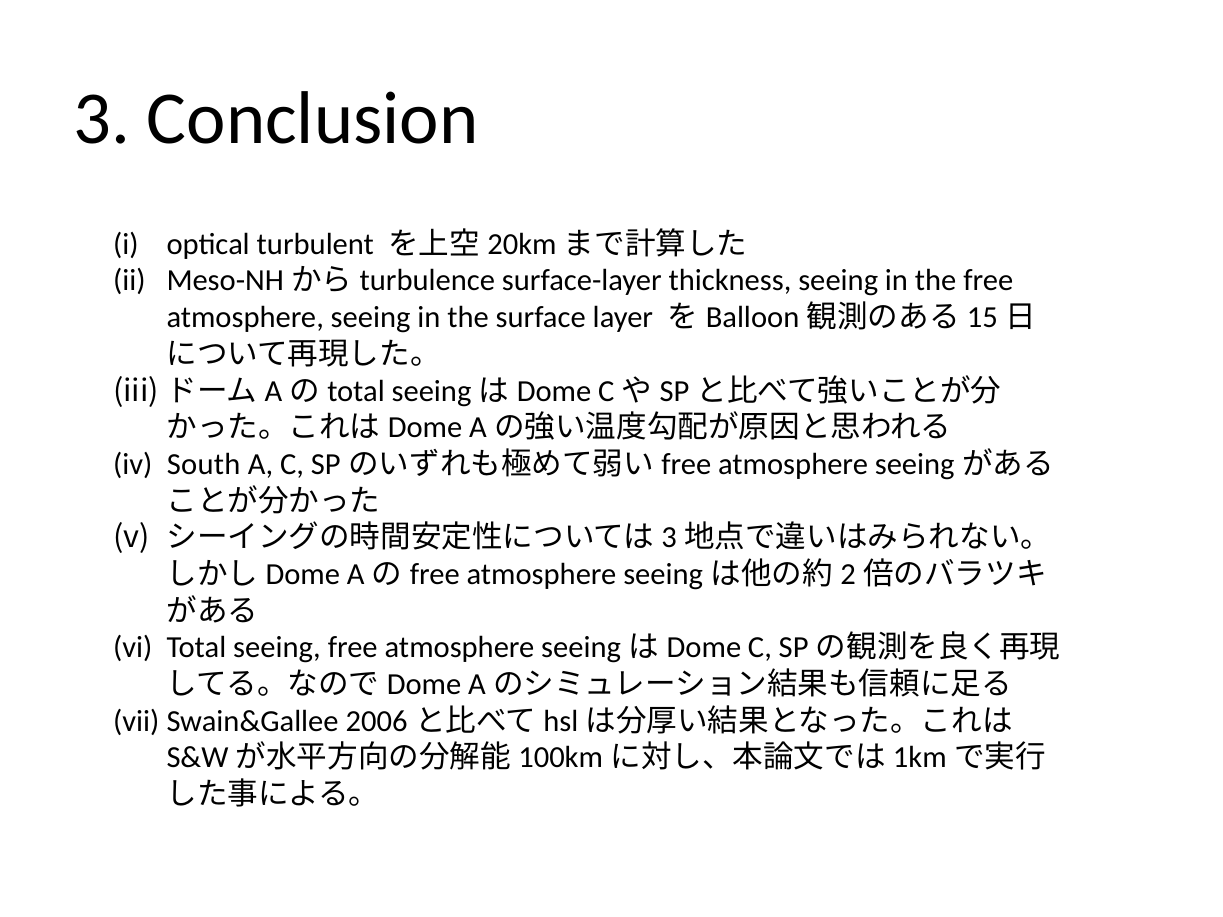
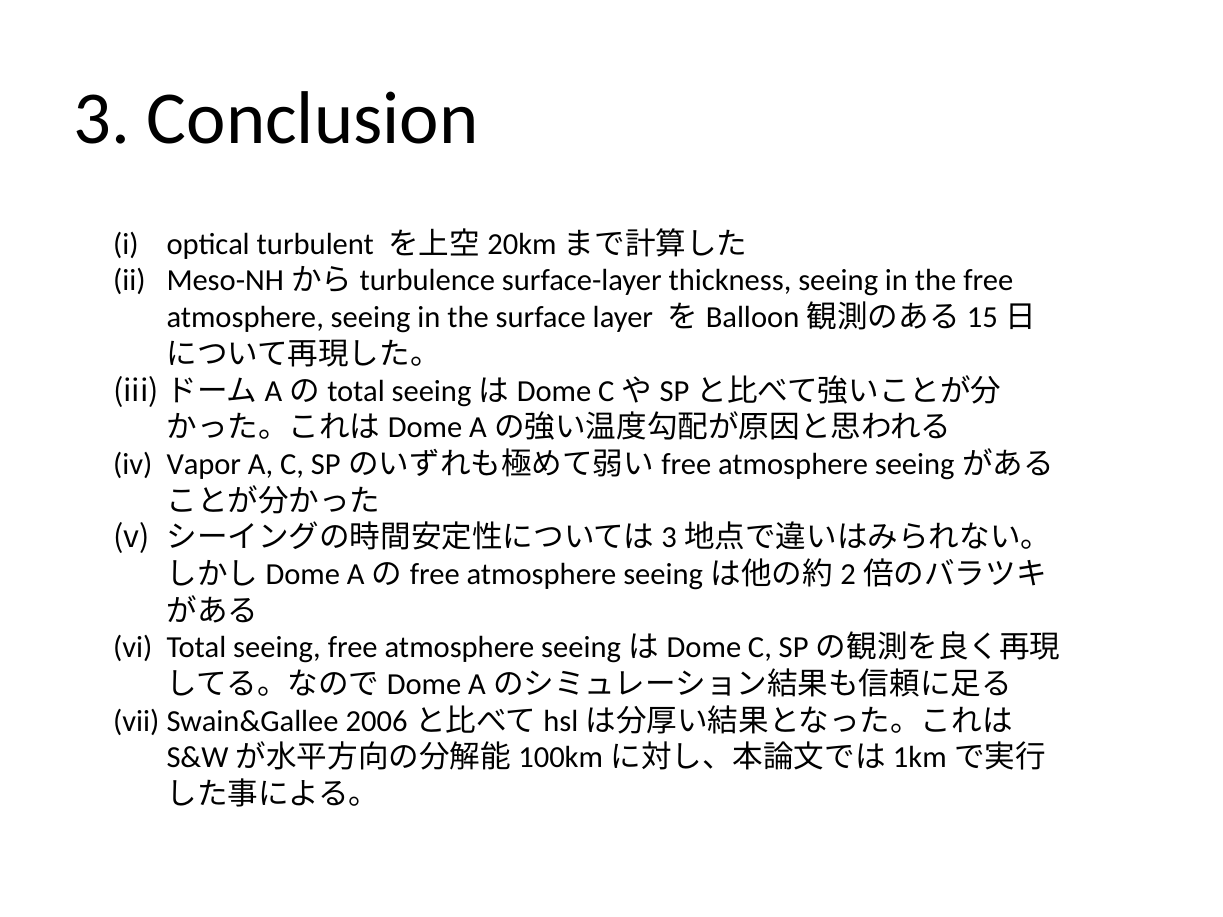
South: South -> Vapor (204, 464)
